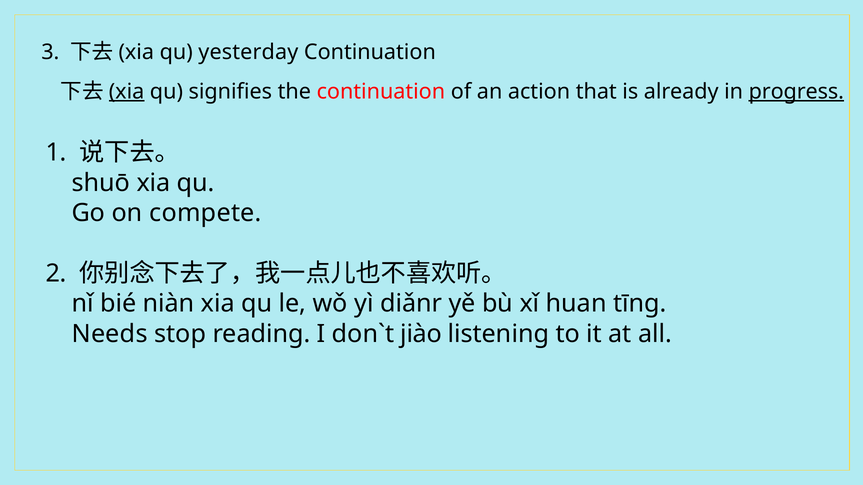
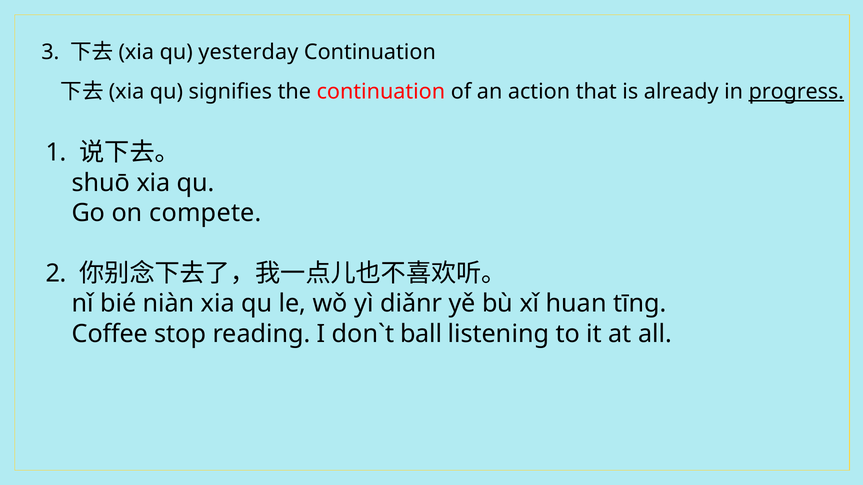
xia underline: present -> none (127, 92)
Needs: Needs -> Coffee (110, 334)
jiào: jiào -> ball (421, 334)
